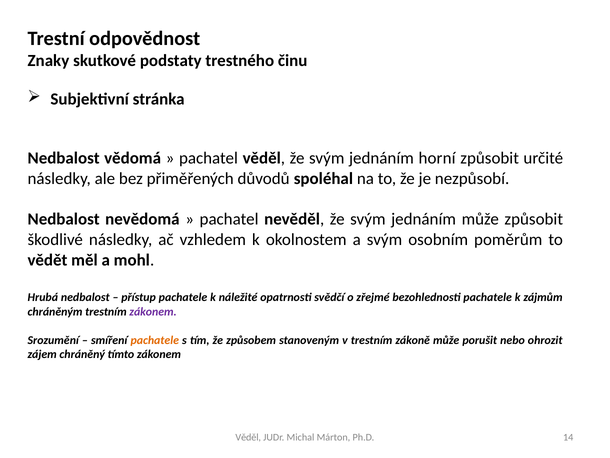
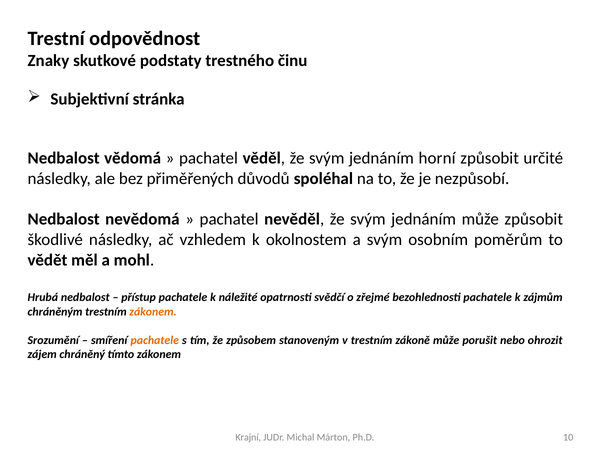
zákonem colour: purple -> orange (153, 311)
Věděl: Věděl -> Krajní (248, 437)
14: 14 -> 10 (568, 437)
